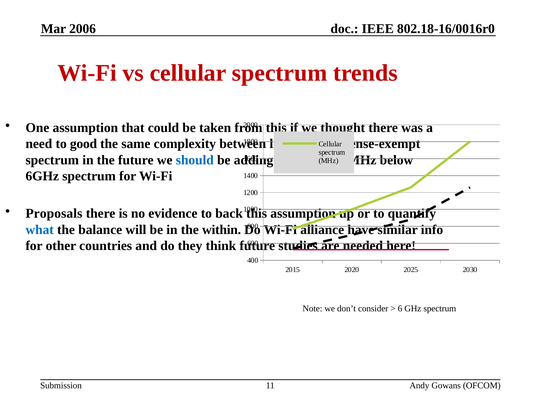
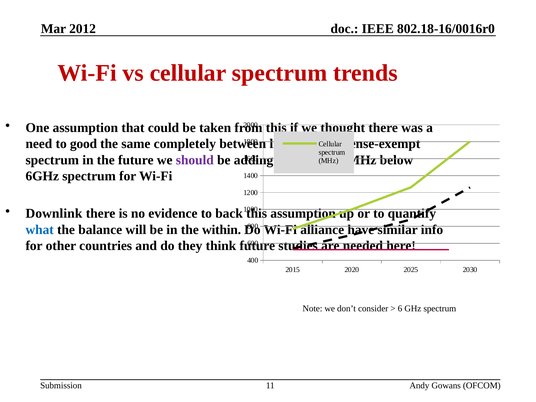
2006: 2006 -> 2012 (83, 29)
complexity: complexity -> completely (185, 144)
should colour: blue -> purple (195, 160)
Proposals: Proposals -> Downlink (54, 214)
